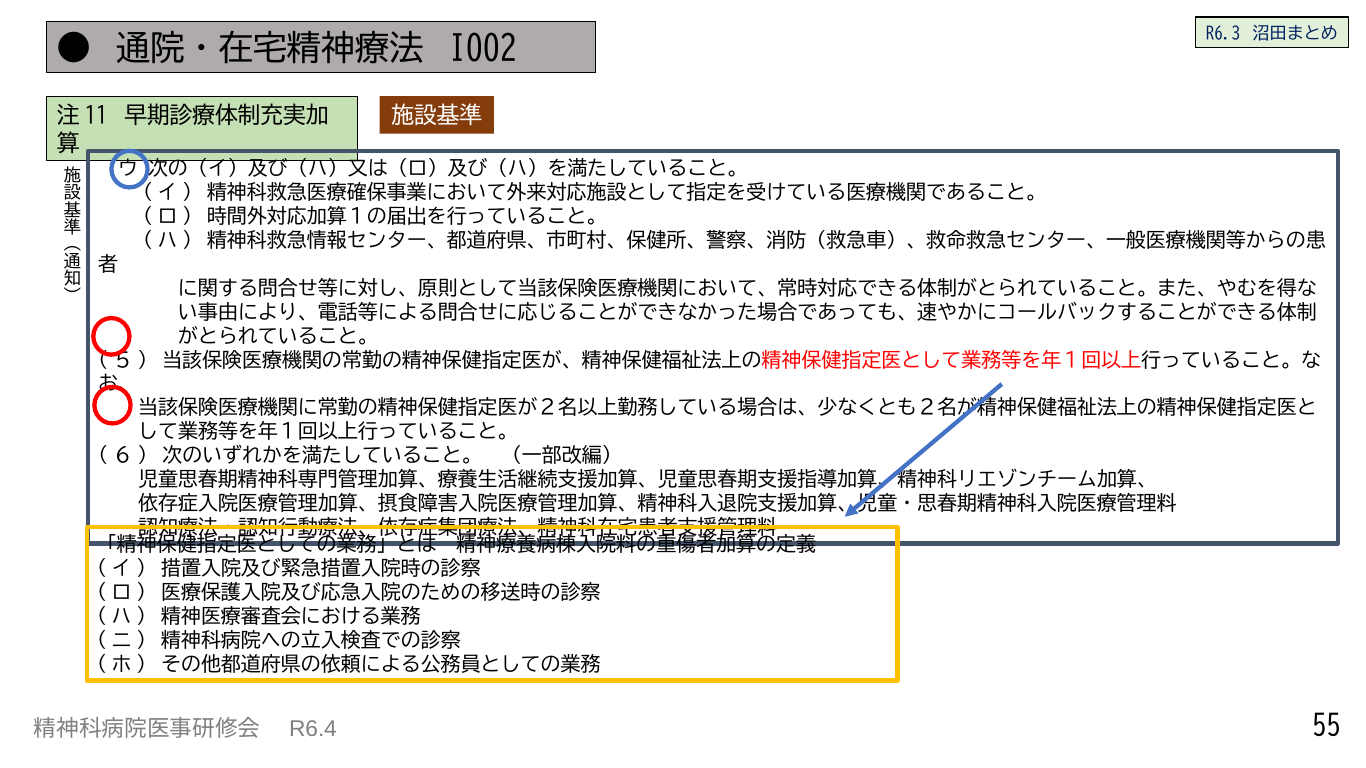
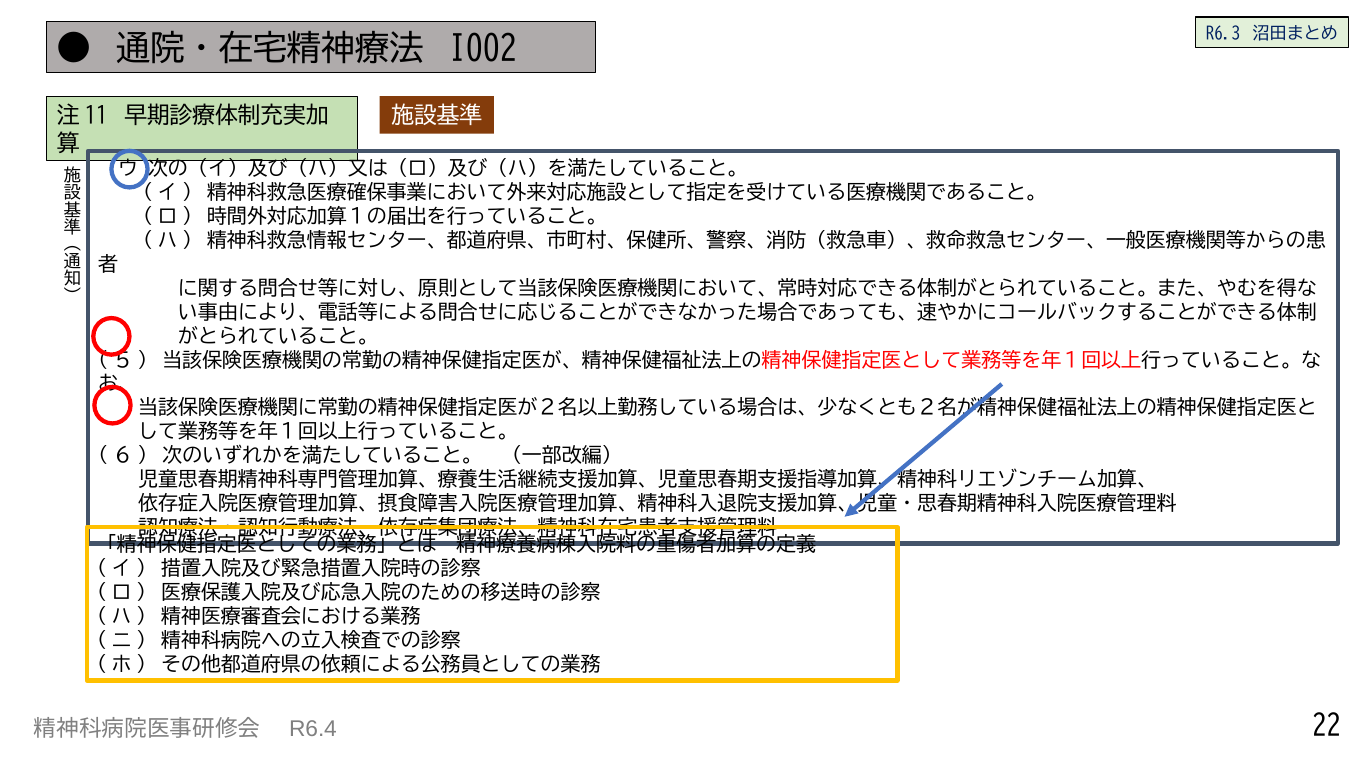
55: 55 -> 22 (1327, 726)
